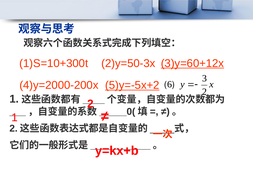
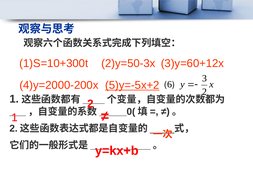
3)y=60+12x underline: present -> none (192, 63)
